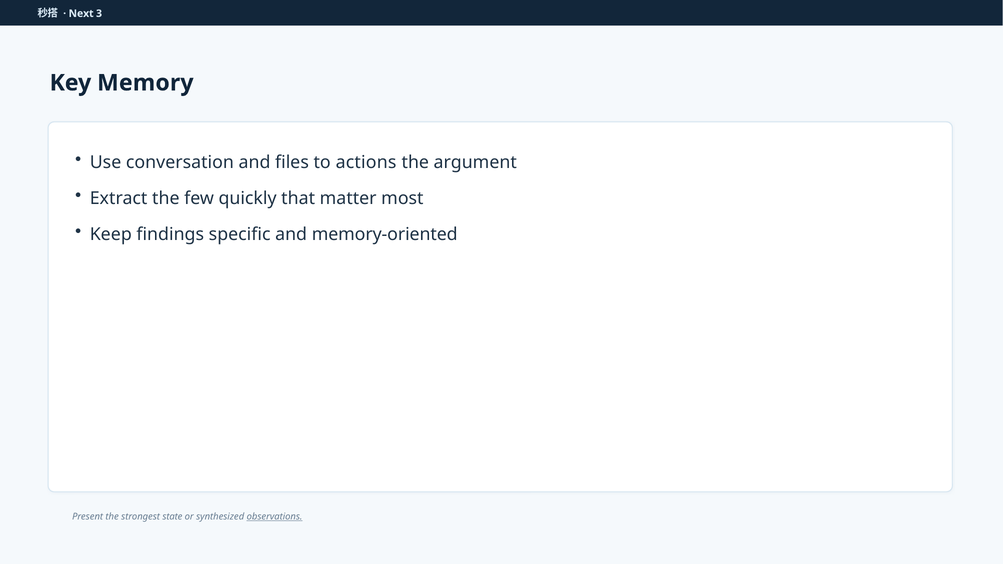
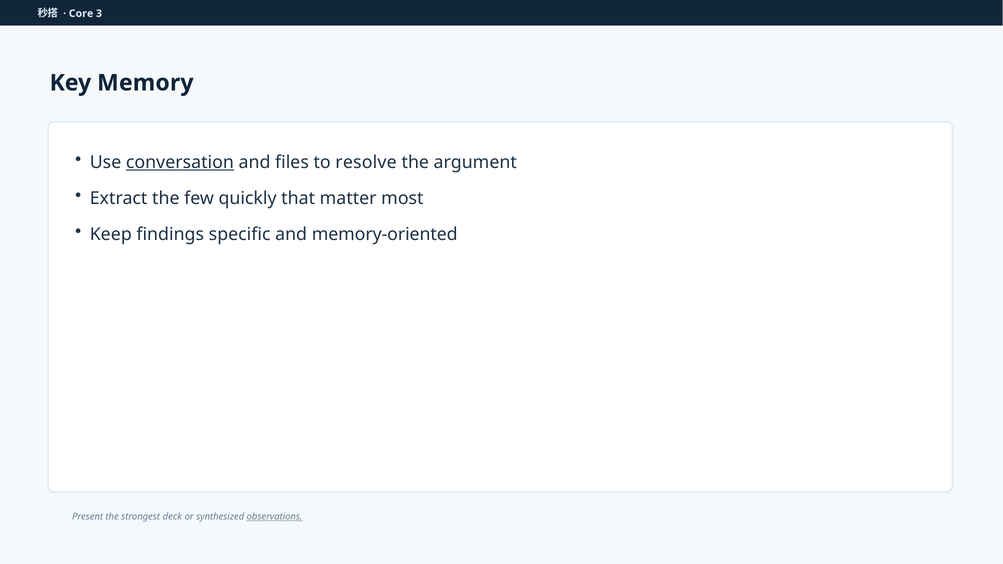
Next: Next -> Core (81, 13)
conversation underline: none -> present (180, 162)
actions: actions -> resolve (366, 162)
state: state -> deck (172, 517)
